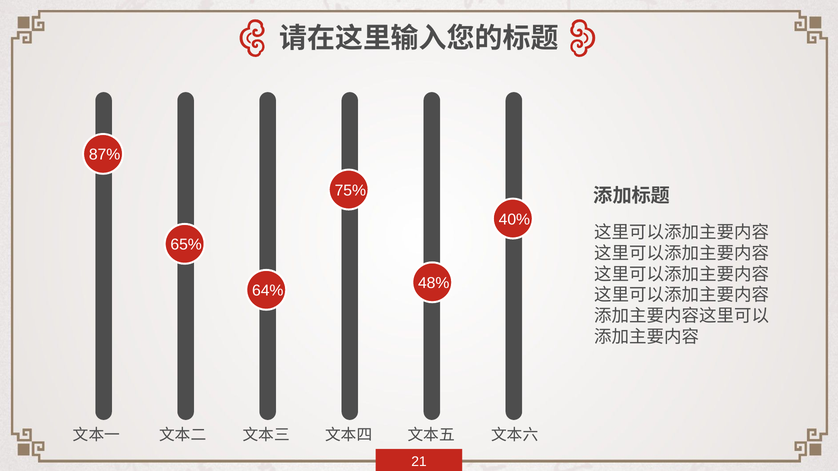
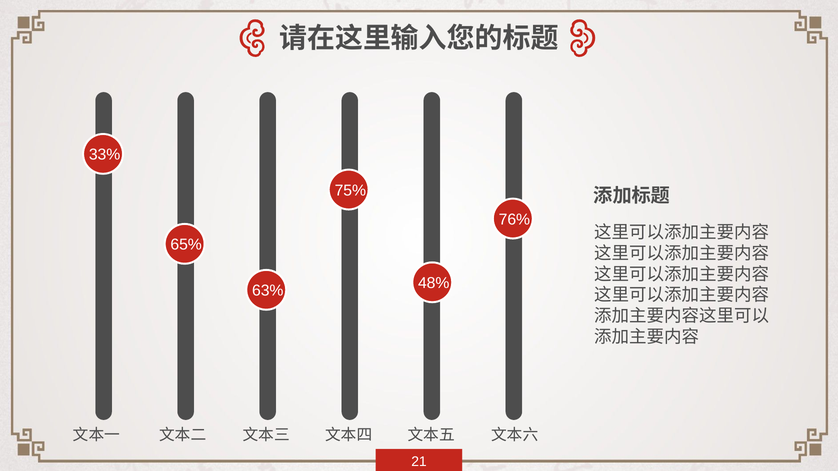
87%: 87% -> 33% (105, 155)
40%: 40% -> 76% (514, 220)
64%: 64% -> 63% (268, 291)
